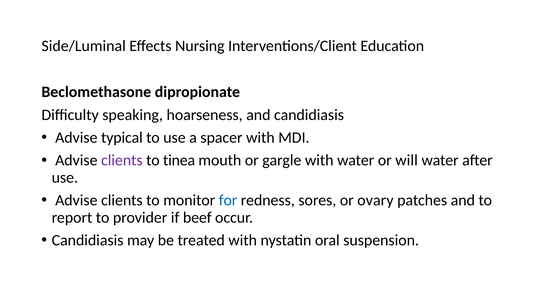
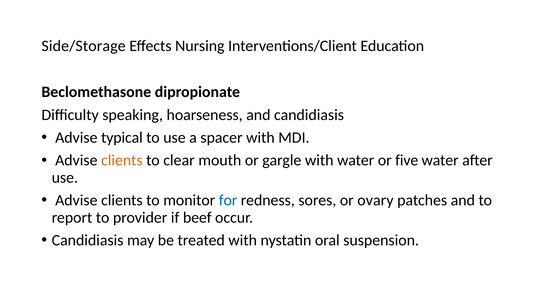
Side/Luminal: Side/Luminal -> Side/Storage (84, 46)
clients colour: purple -> orange (122, 160)
tinea: tinea -> clear (179, 160)
will: will -> five (407, 160)
